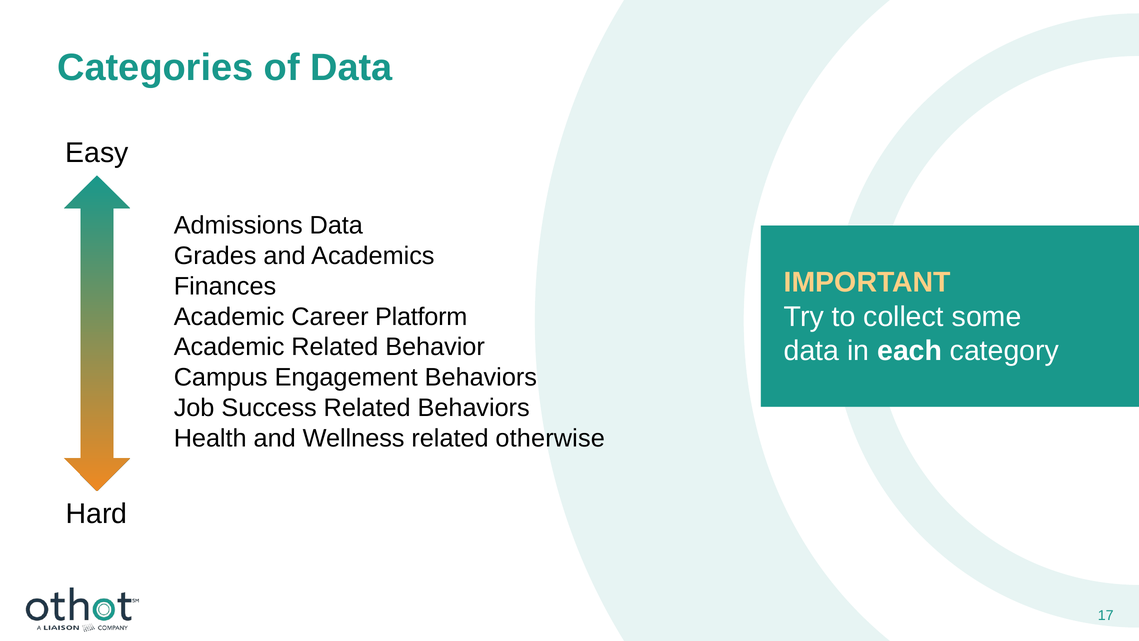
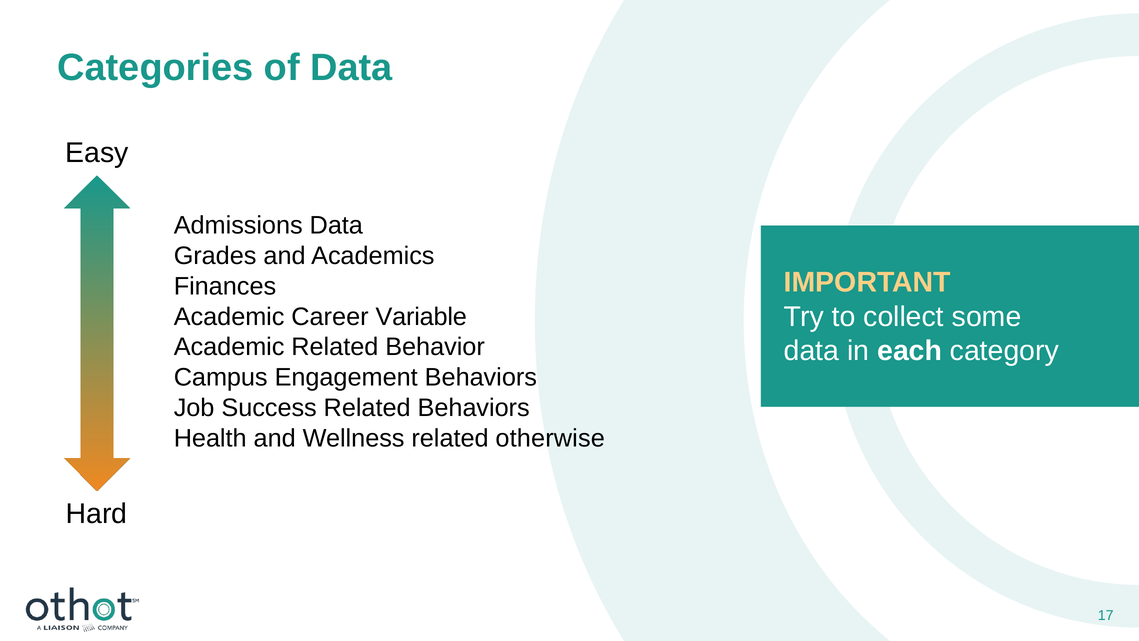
Platform: Platform -> Variable (421, 317)
